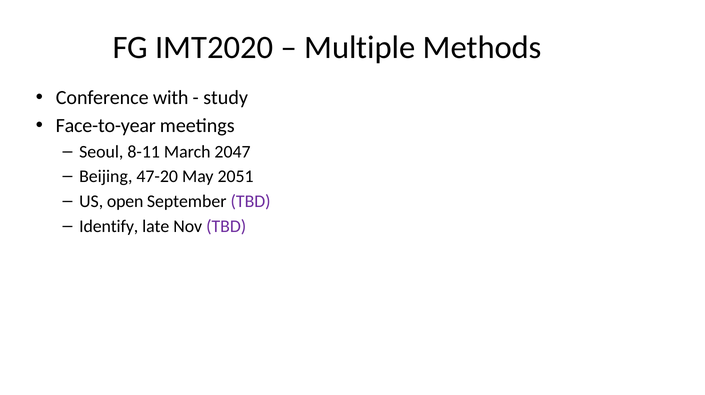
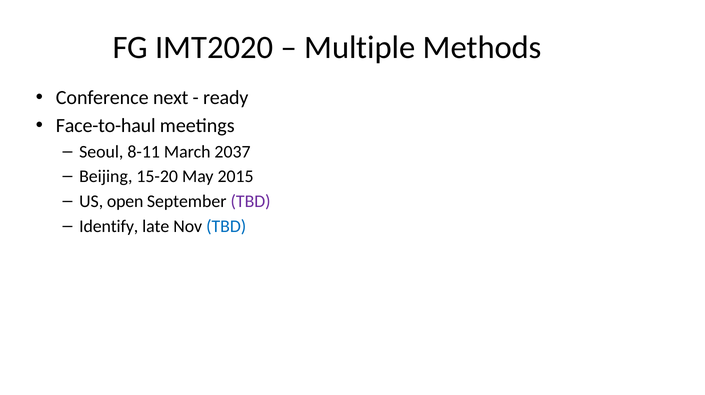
with: with -> next (171, 98)
study: study -> ready (226, 98)
Face-to-year: Face-to-year -> Face-to-haul (106, 126)
2047: 2047 -> 2037 (233, 152)
47-20: 47-20 -> 15-20 (157, 177)
2051: 2051 -> 2015 (236, 177)
TBD colour: purple -> blue (226, 226)
